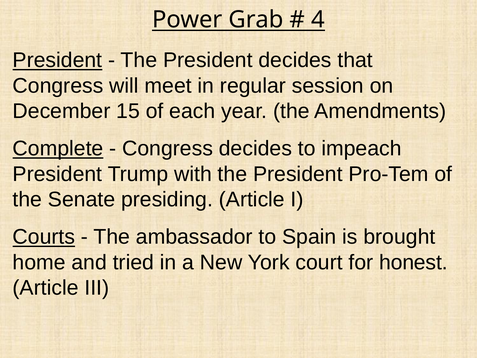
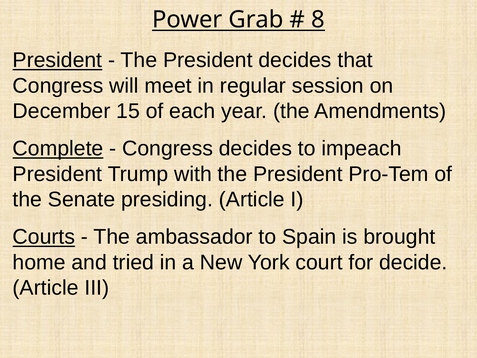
4: 4 -> 8 (318, 20)
honest: honest -> decide (413, 262)
